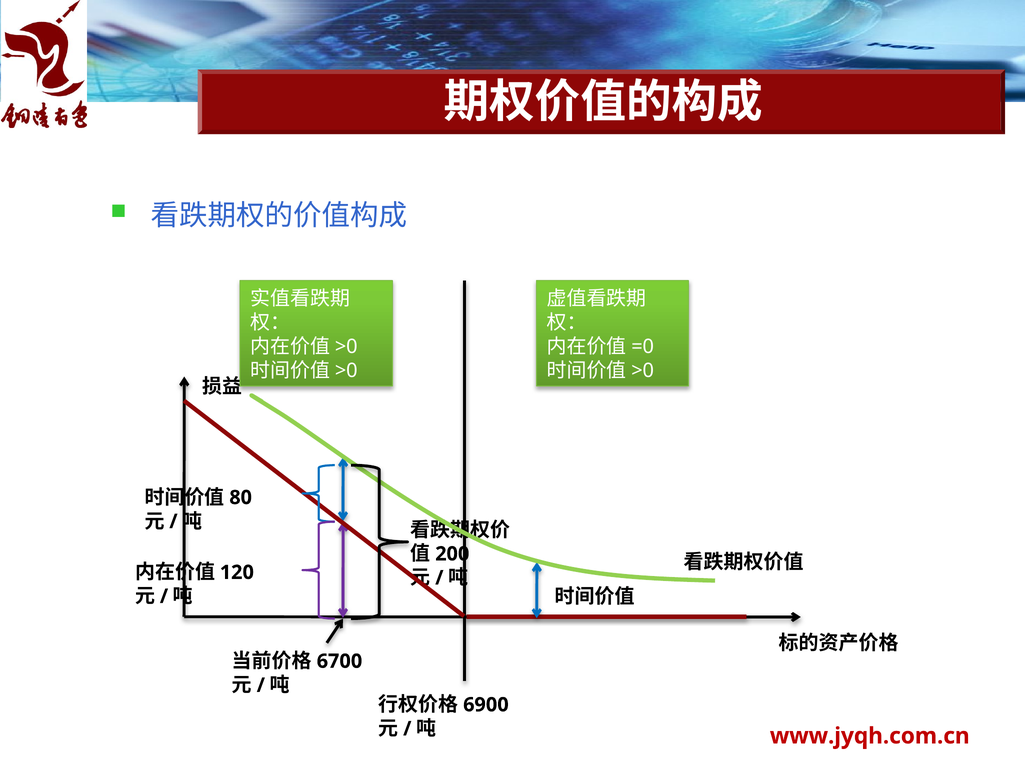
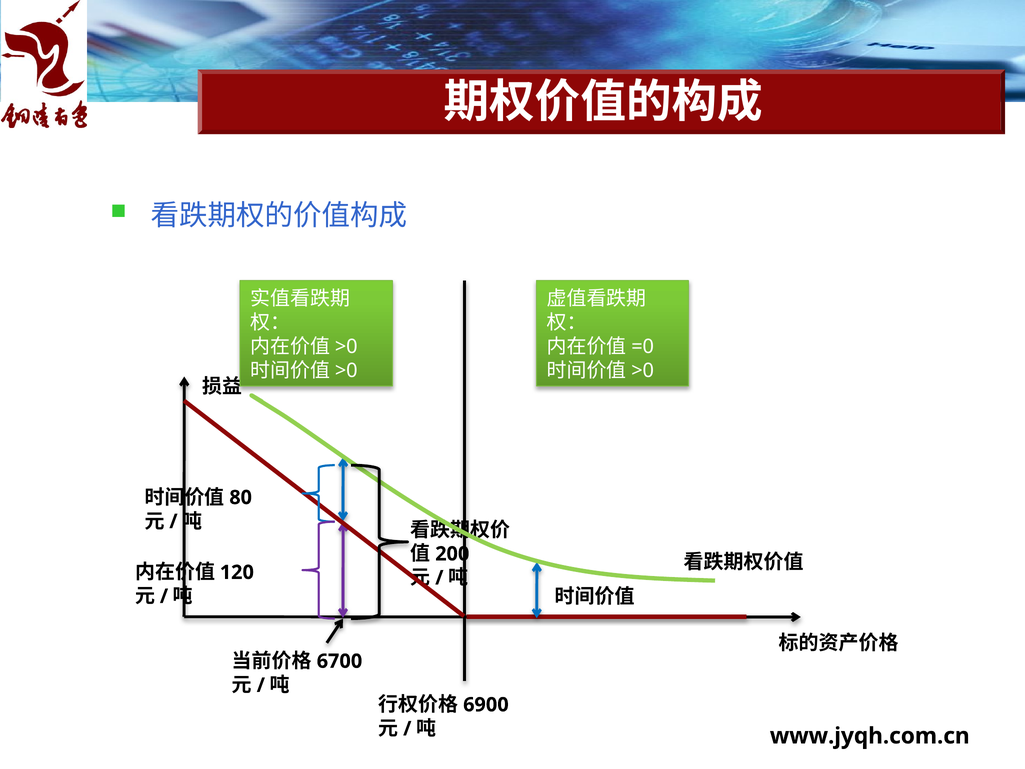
www.jyqh.com.cn colour: red -> black (870, 736)
